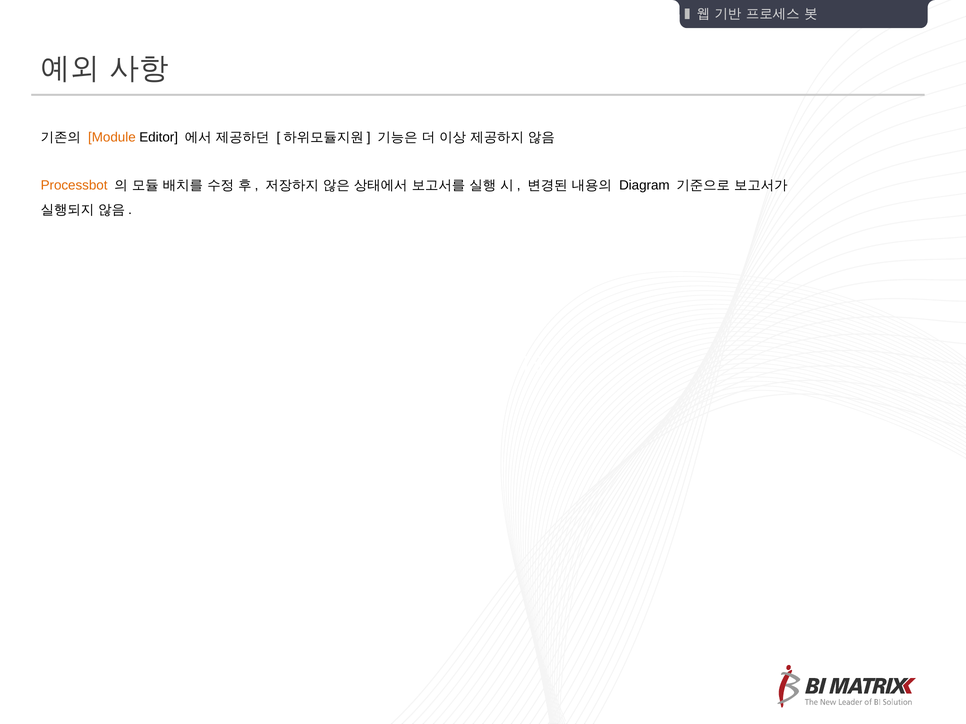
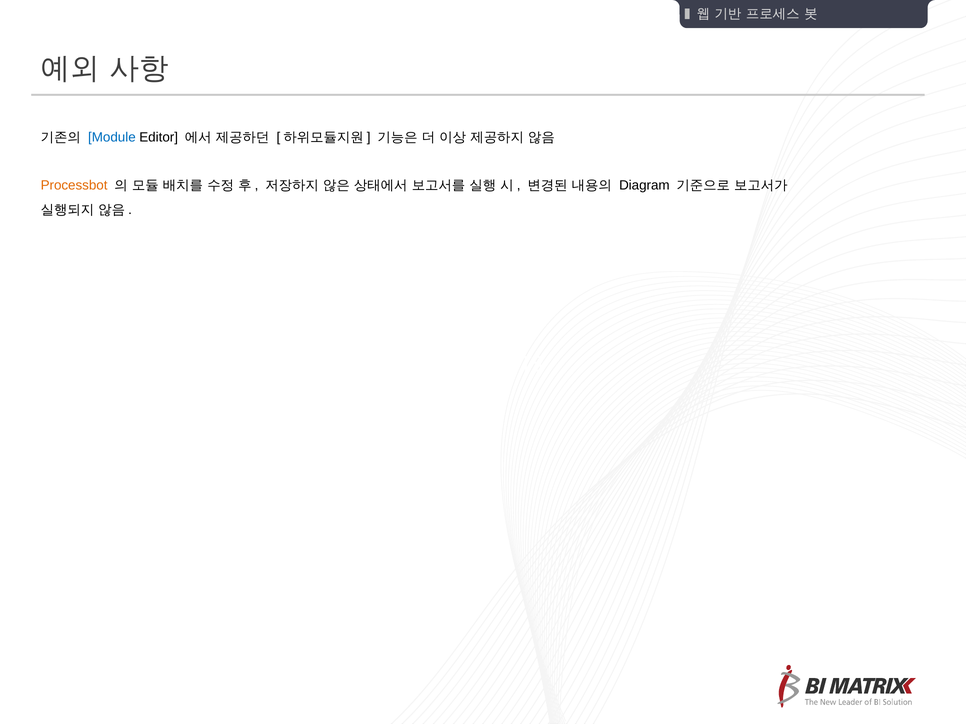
Module colour: orange -> blue (112, 137)
